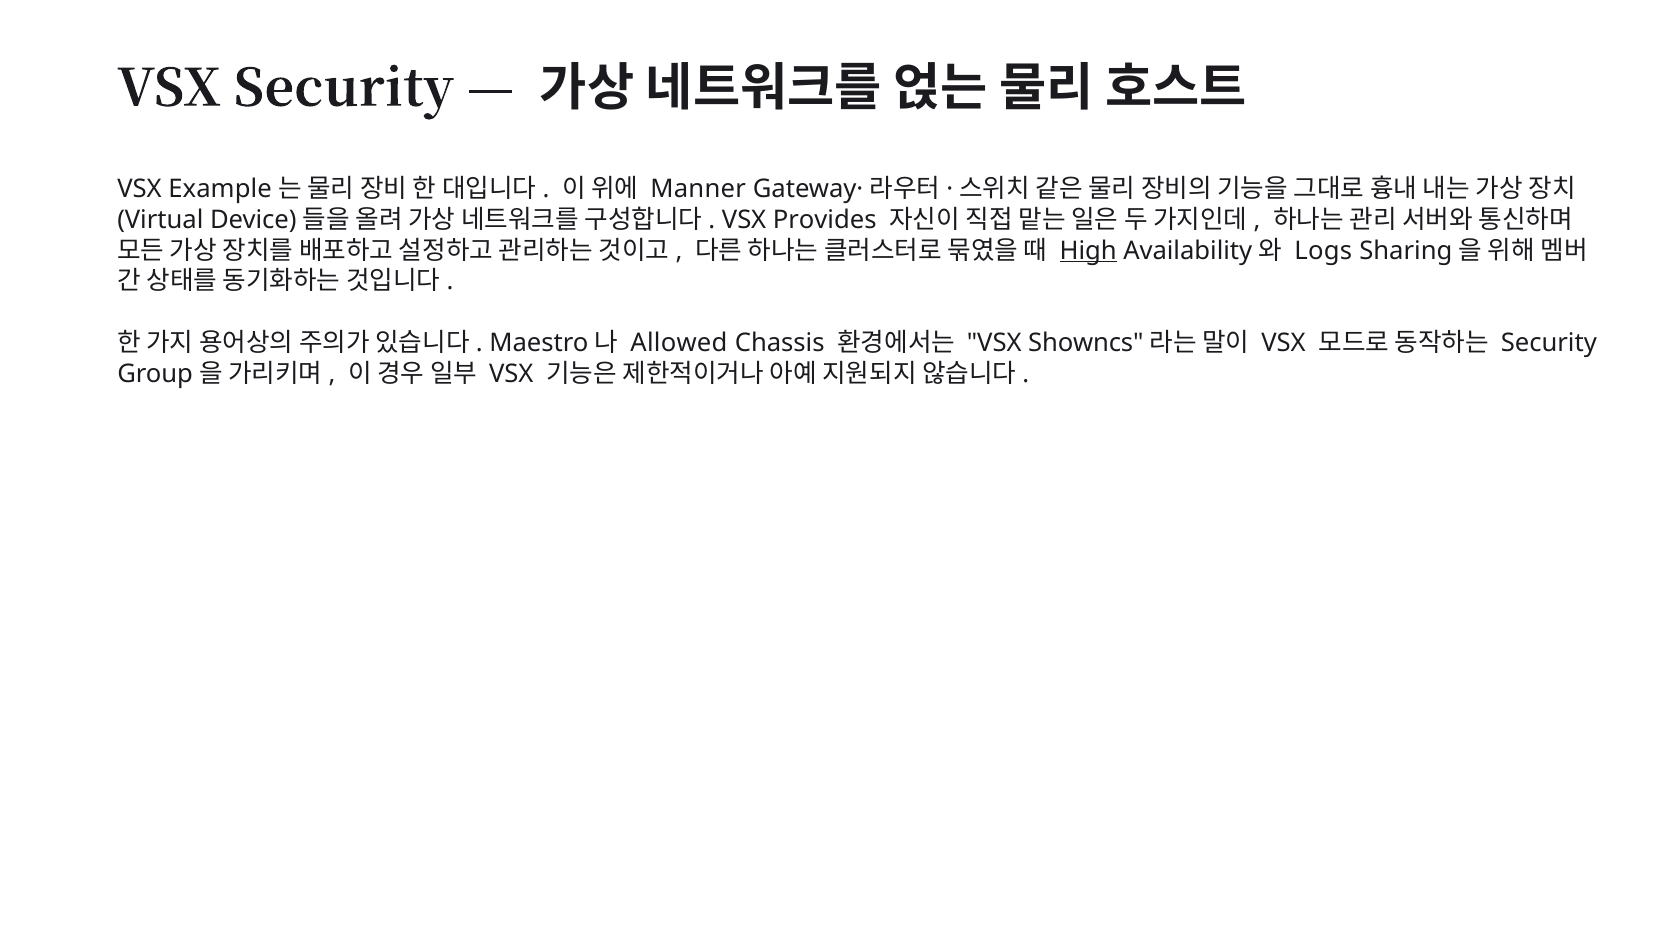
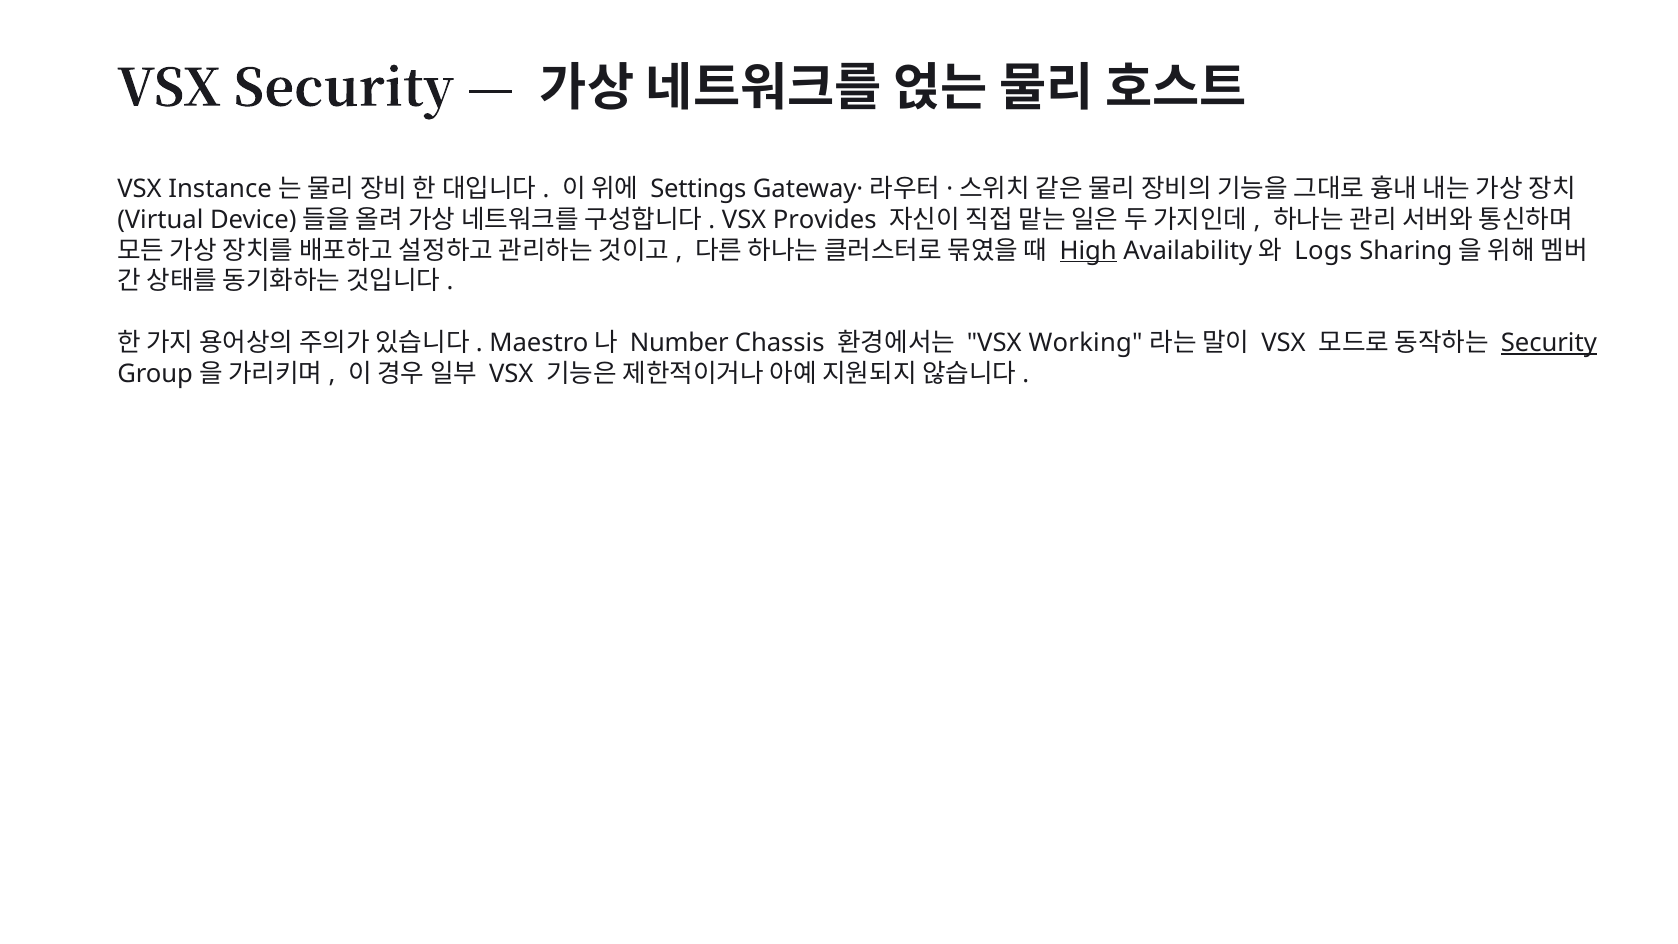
Example: Example -> Instance (220, 189)
Manner: Manner -> Settings (698, 189)
Allowed: Allowed -> Number (679, 343)
Showncs: Showncs -> Working (1086, 343)
Security underline: none -> present (1549, 343)
